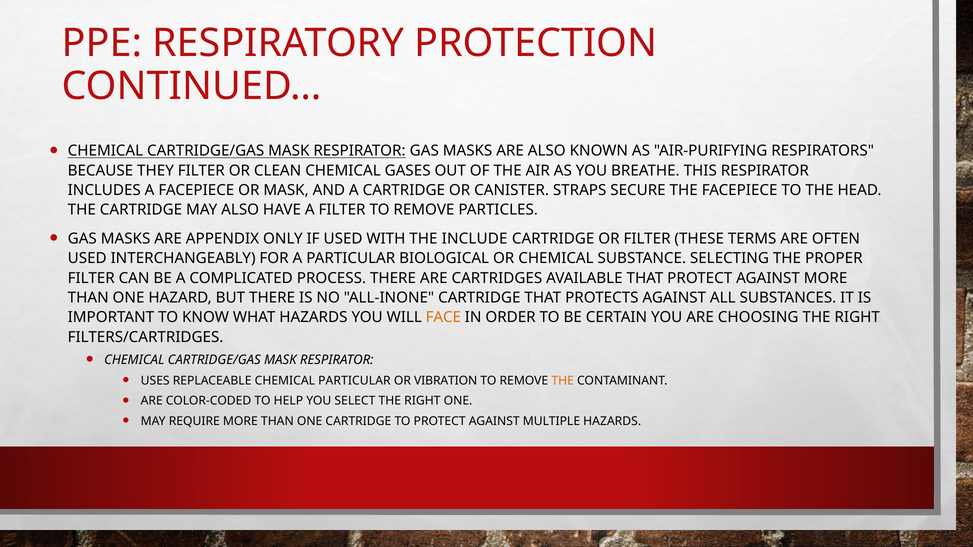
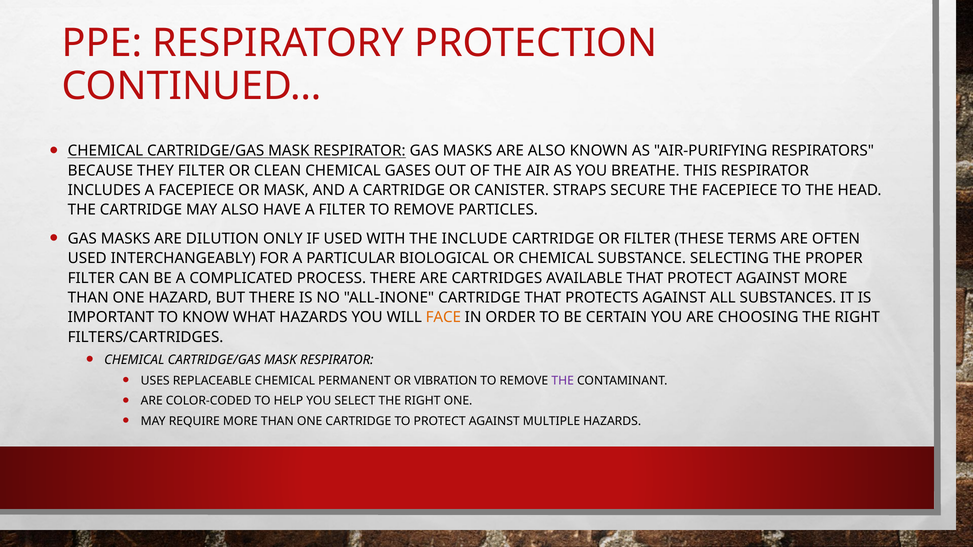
APPENDIX: APPENDIX -> DILUTION (222, 239)
CHEMICAL PARTICULAR: PARTICULAR -> PERMANENT (354, 381)
THE colour: orange -> purple (563, 381)
